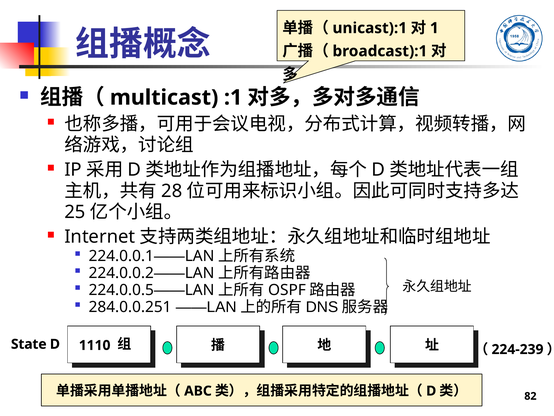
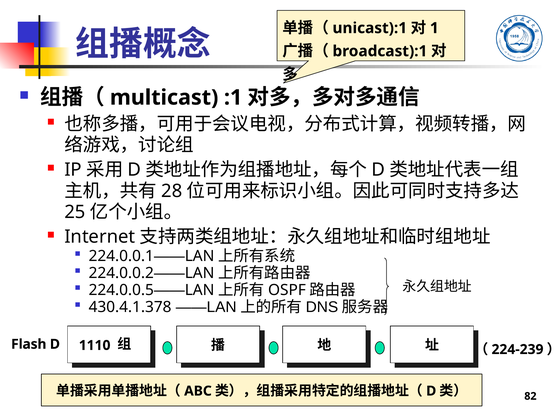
284.0.0.251: 284.0.0.251 -> 430.4.1.378 (130, 307)
State: State -> Flash (29, 344)
